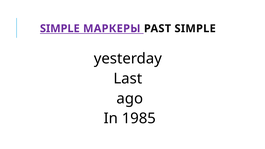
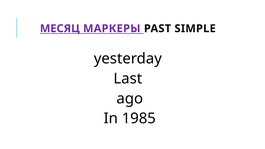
SIMPLE: SIMPLE -> МЕСЯЦ (60, 29)
